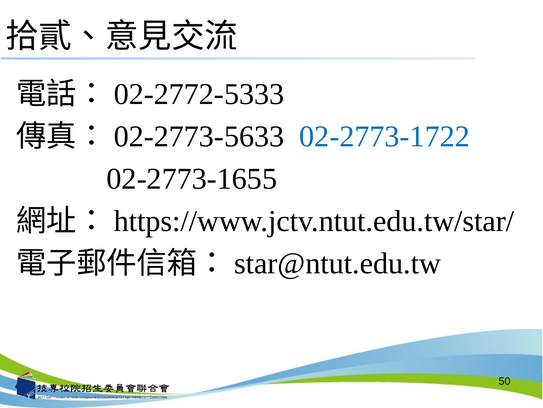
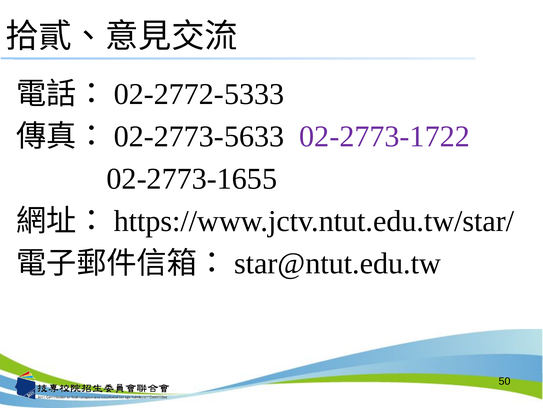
02-2773-1722 colour: blue -> purple (385, 136)
